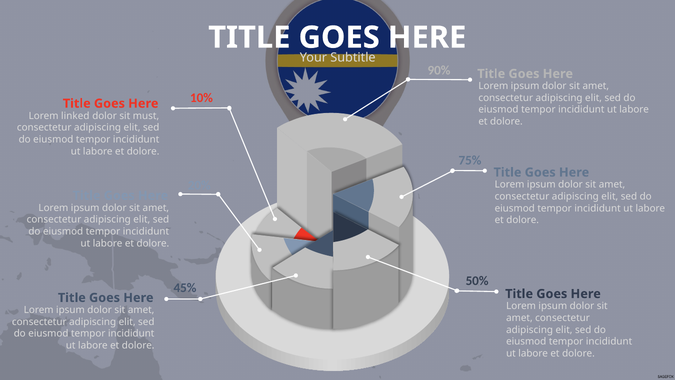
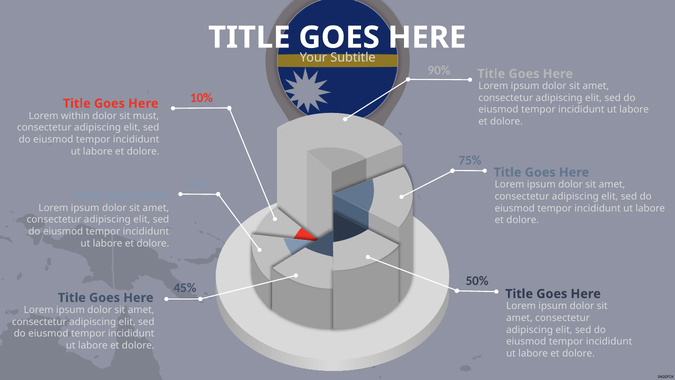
linked: linked -> within (75, 116)
